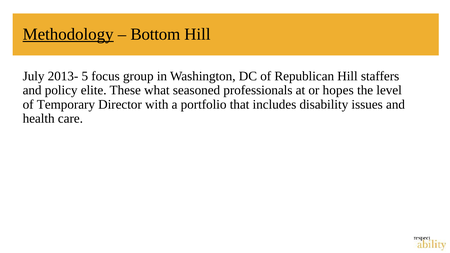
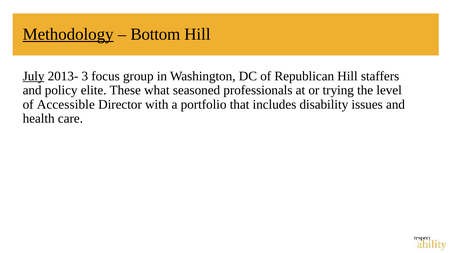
July underline: none -> present (34, 76)
5: 5 -> 3 (85, 76)
hopes: hopes -> trying (338, 90)
Temporary: Temporary -> Accessible (66, 104)
